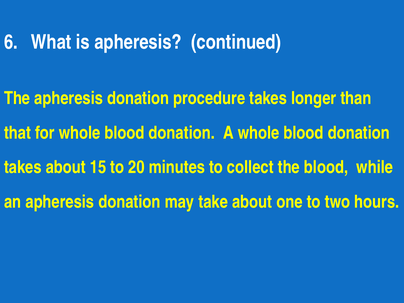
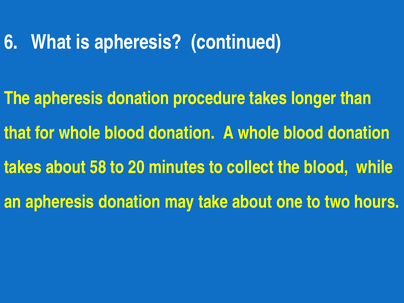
15: 15 -> 58 (98, 167)
